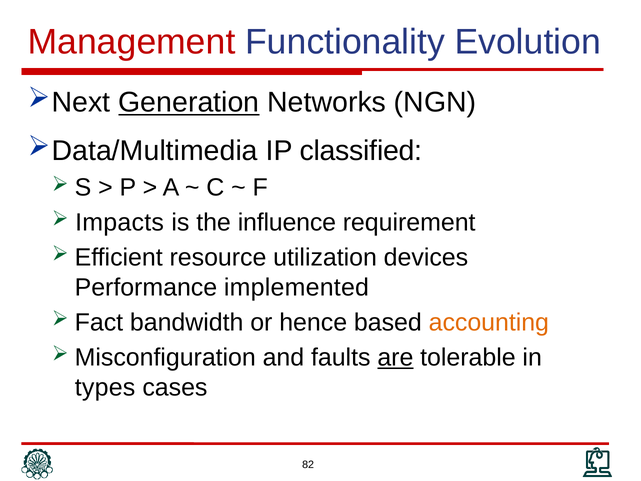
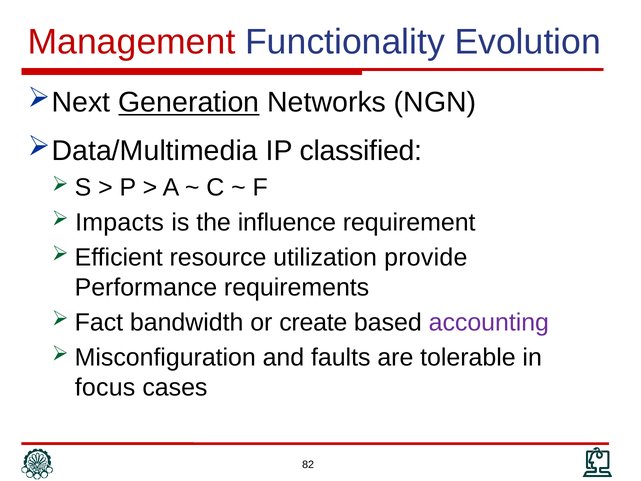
devices: devices -> provide (426, 258)
implemented: implemented -> requirements (297, 287)
hence: hence -> create (313, 322)
accounting colour: orange -> purple (489, 322)
are underline: present -> none (395, 357)
types: types -> focus (105, 387)
